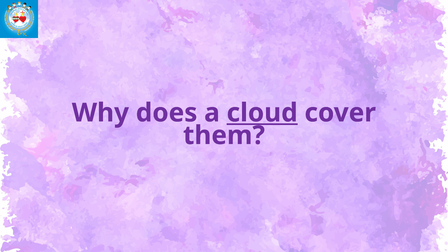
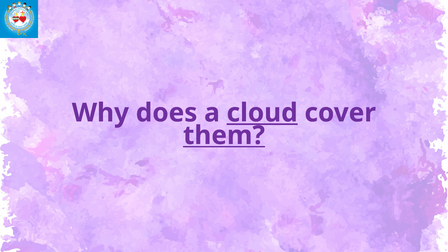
them underline: none -> present (224, 135)
